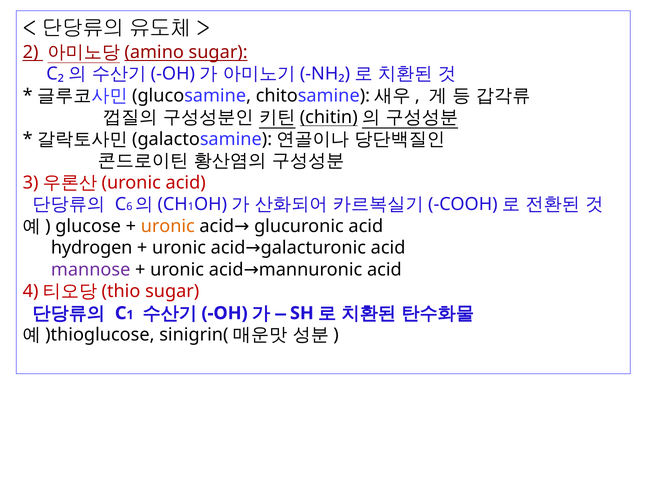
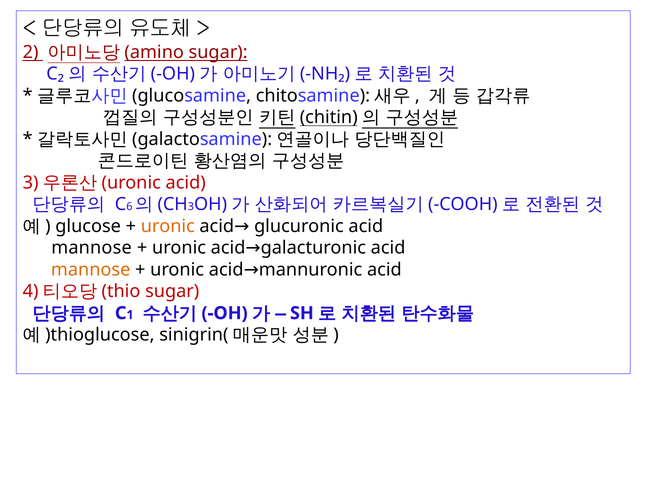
1: 1 -> 3 (191, 207)
hydrogen: hydrogen -> mannose (91, 248)
mannose colour: purple -> orange (91, 270)
